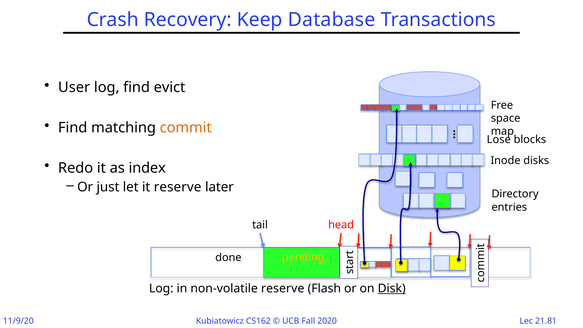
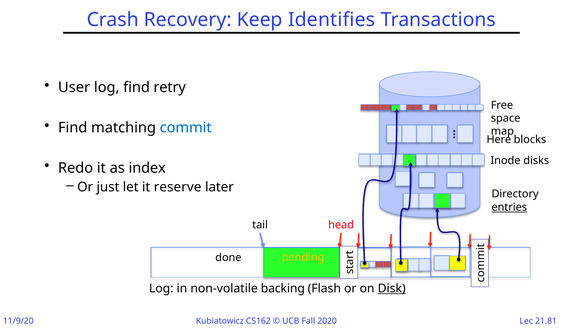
Database: Database -> Identifies (332, 20)
evict: evict -> retry (170, 87)
commit colour: orange -> blue (186, 128)
Lose: Lose -> Here (499, 140)
entries underline: none -> present (509, 207)
non-volatile reserve: reserve -> backing (283, 288)
